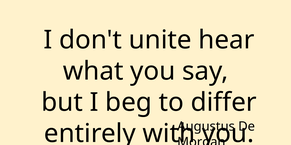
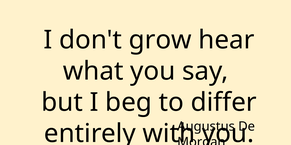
unite: unite -> grow (160, 40)
